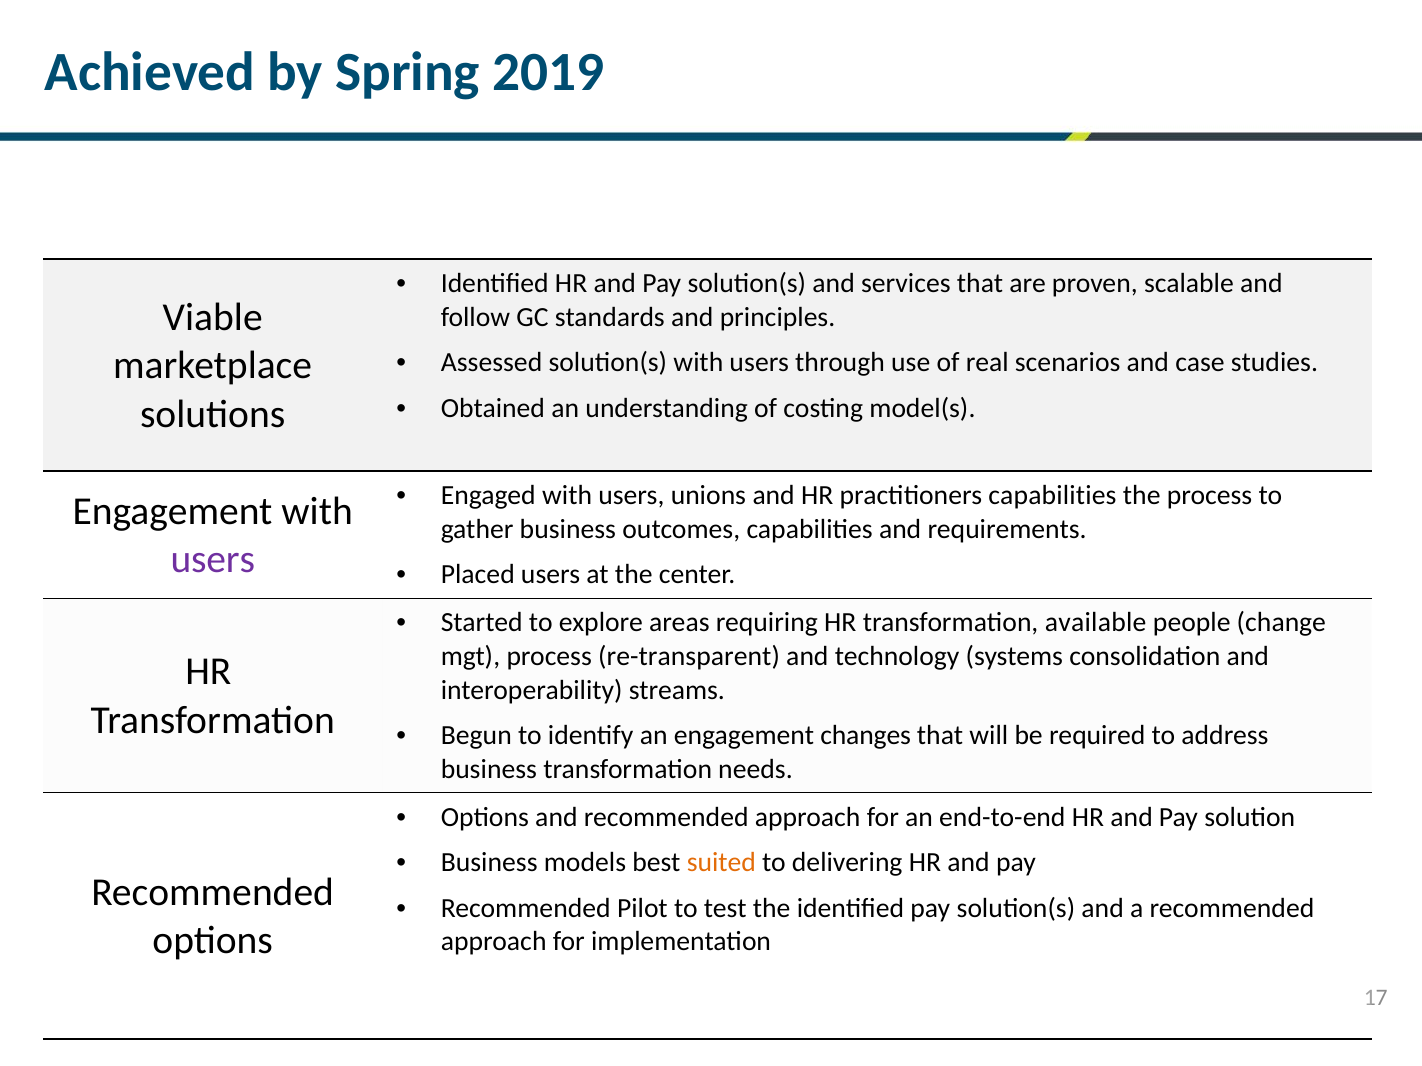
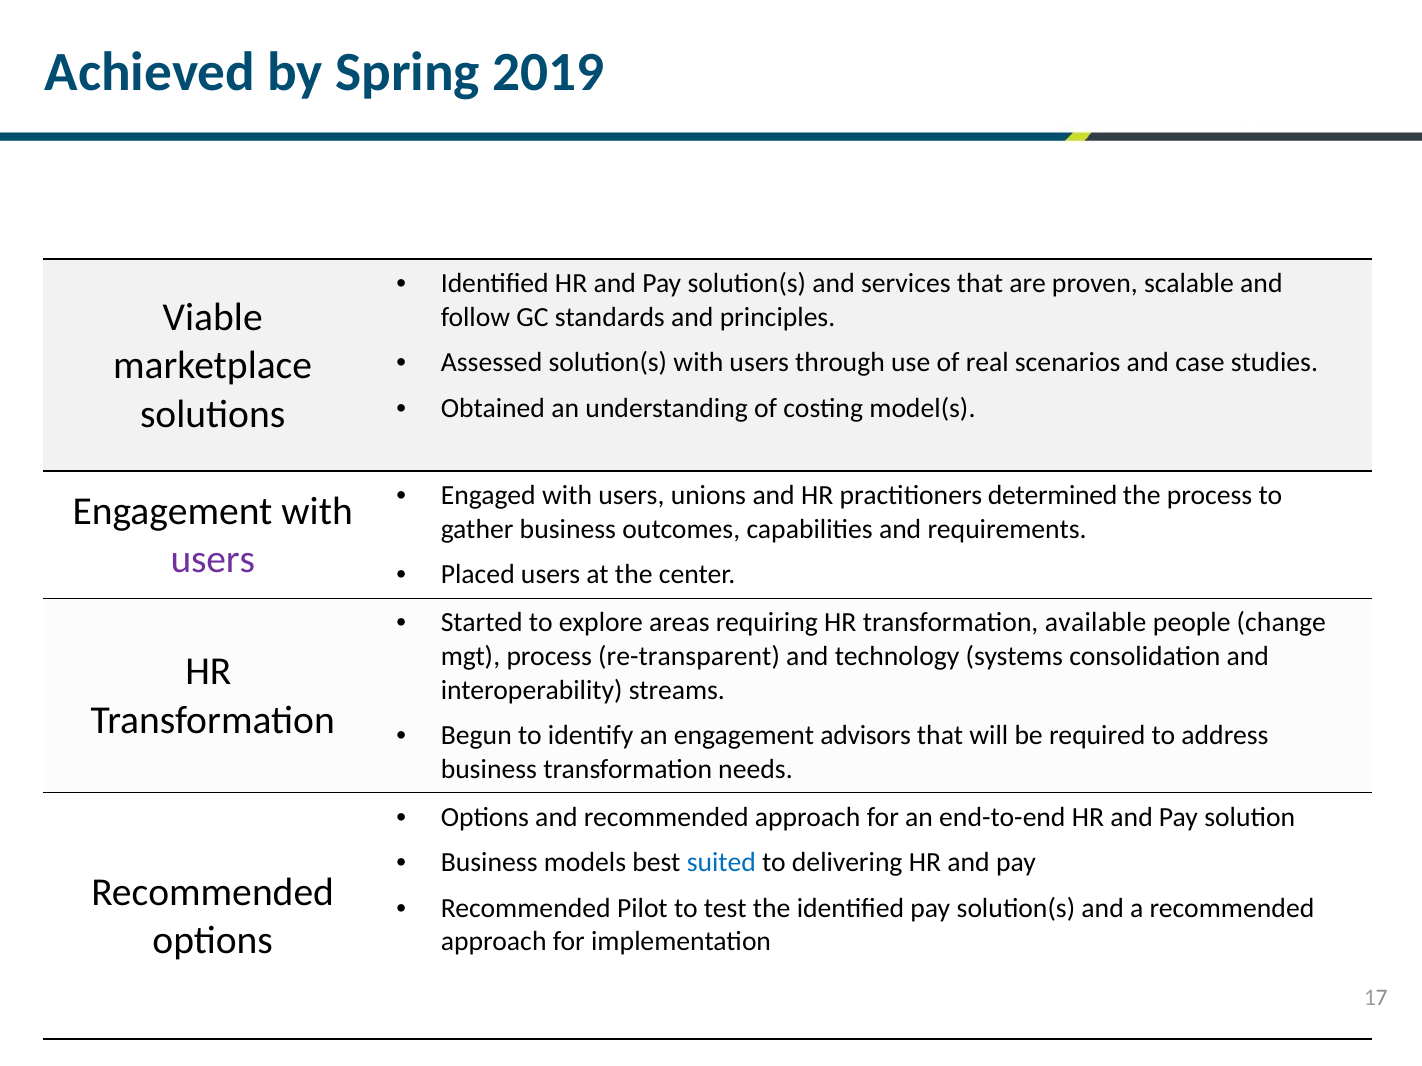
practitioners capabilities: capabilities -> determined (1053, 496)
changes: changes -> advisors (866, 736)
suited colour: orange -> blue (721, 863)
